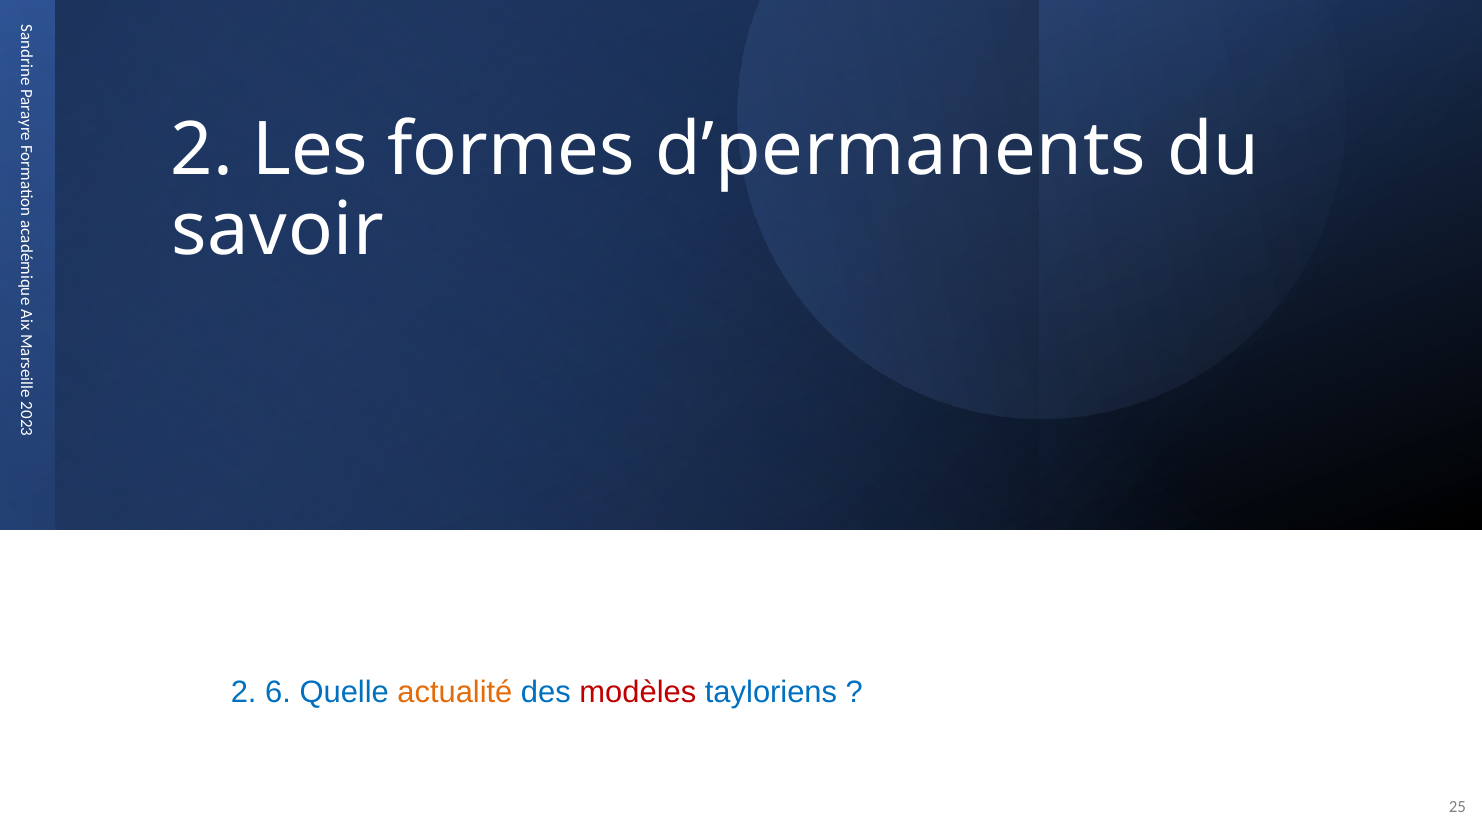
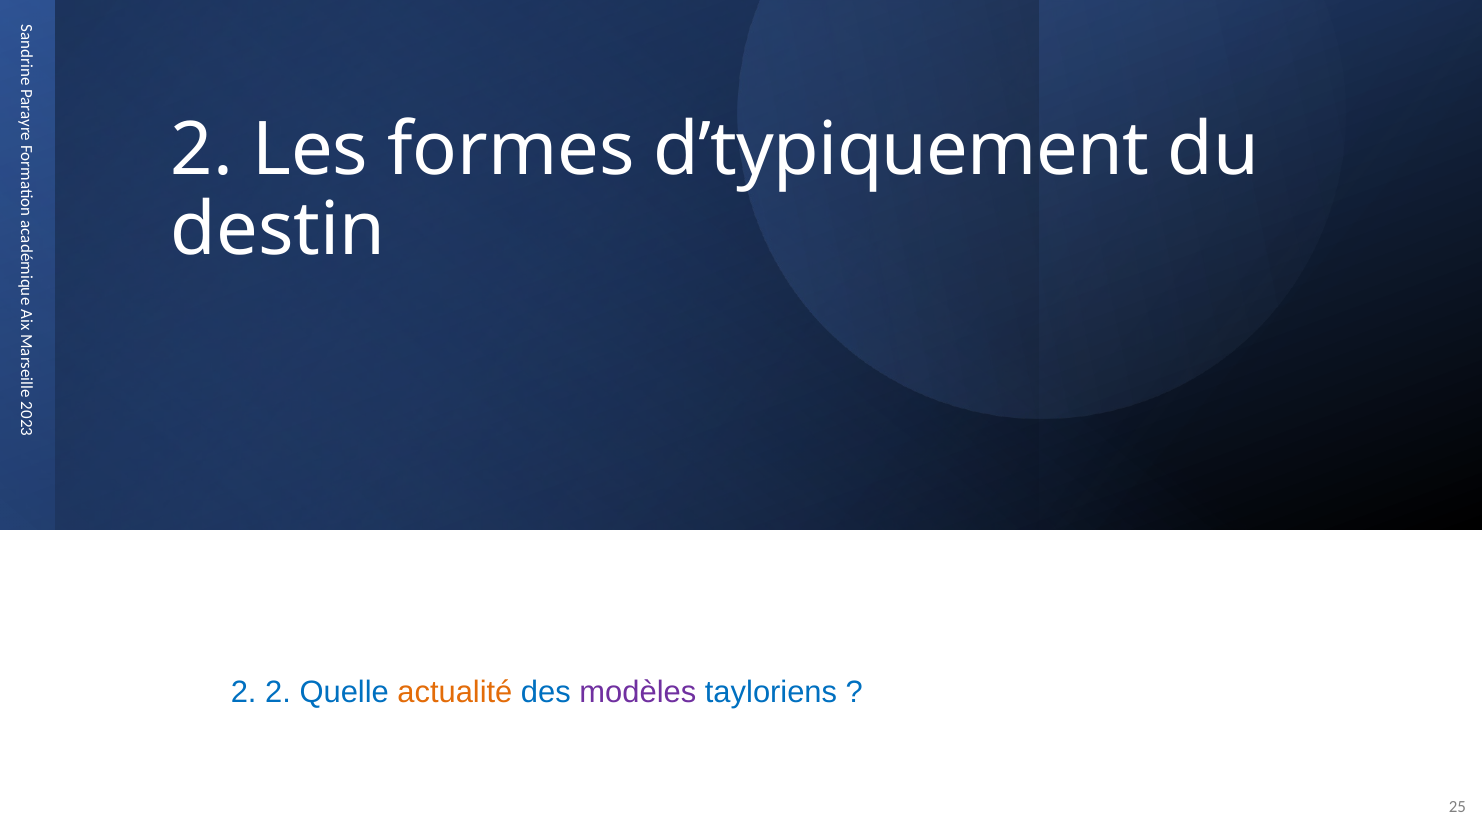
d’permanents: d’permanents -> d’typiquement (902, 150)
savoir: savoir -> destin (278, 230)
2 6: 6 -> 2 (278, 692)
modèles colour: red -> purple (638, 692)
